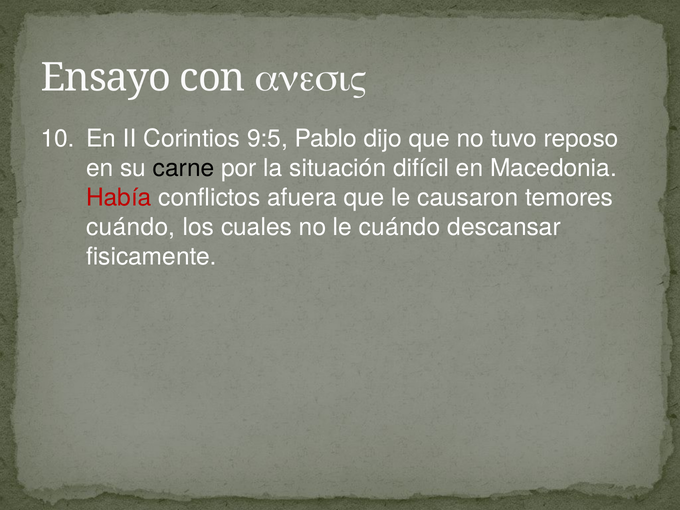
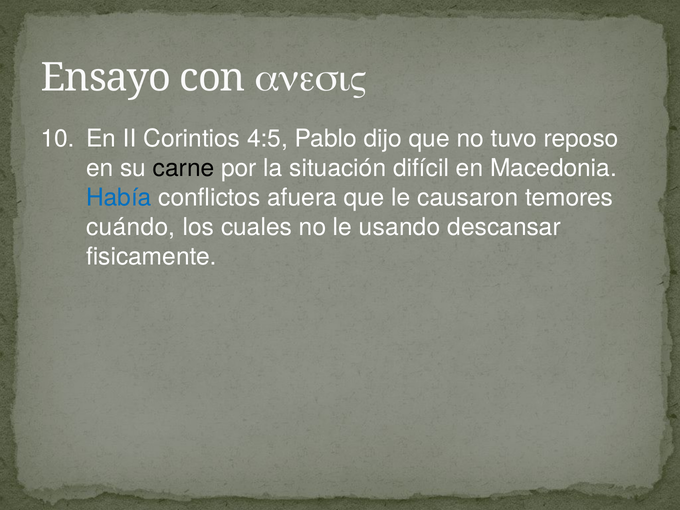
9:5: 9:5 -> 4:5 (267, 139)
Había colour: red -> blue (119, 198)
le cuándo: cuándo -> usando (400, 227)
